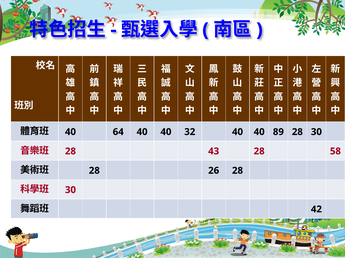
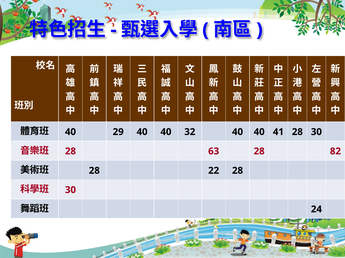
64: 64 -> 29 (118, 132)
89: 89 -> 41 (278, 132)
43: 43 -> 63 (214, 152)
58: 58 -> 82 (335, 152)
26: 26 -> 22 (214, 171)
42: 42 -> 24 (316, 210)
